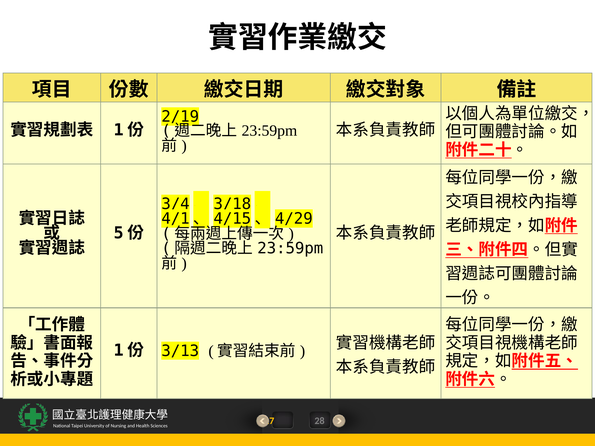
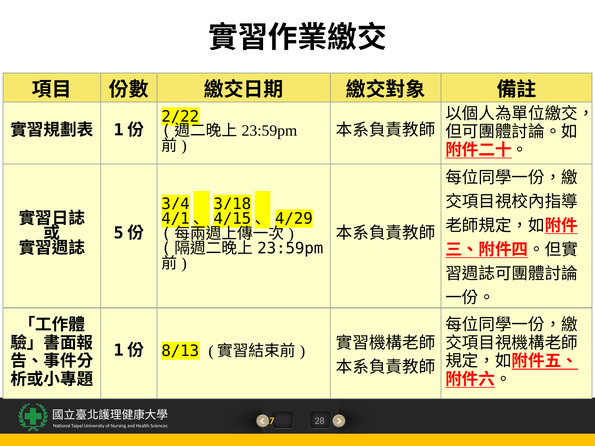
2/19: 2/19 -> 2/22 (180, 117)
3/13: 3/13 -> 8/13 (180, 351)
